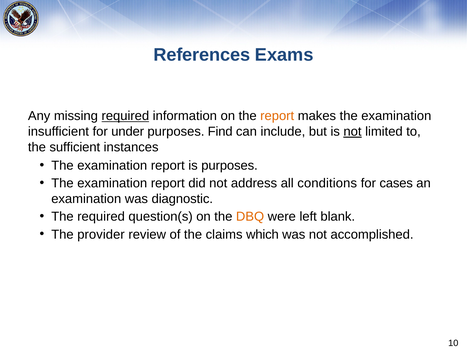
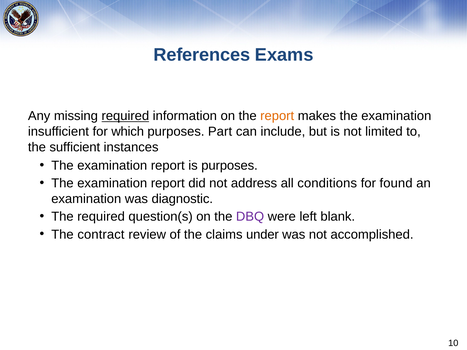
under: under -> which (128, 132)
Find: Find -> Part (220, 132)
not underline: present -> none (353, 132)
cases: cases -> found (396, 183)
DBQ colour: orange -> purple (250, 217)
provider: provider -> contract (101, 235)
which: which -> under (262, 235)
